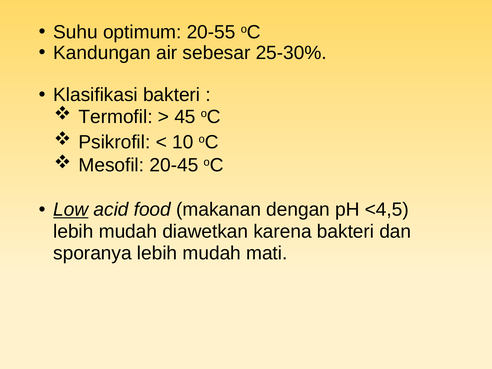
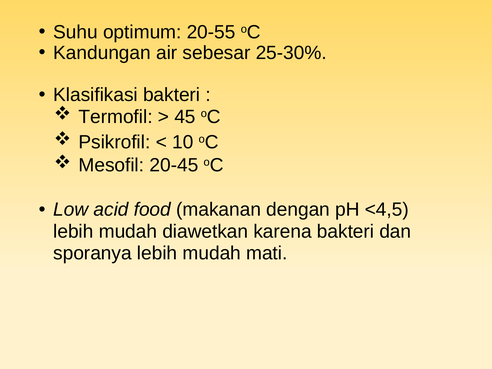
Low underline: present -> none (71, 210)
